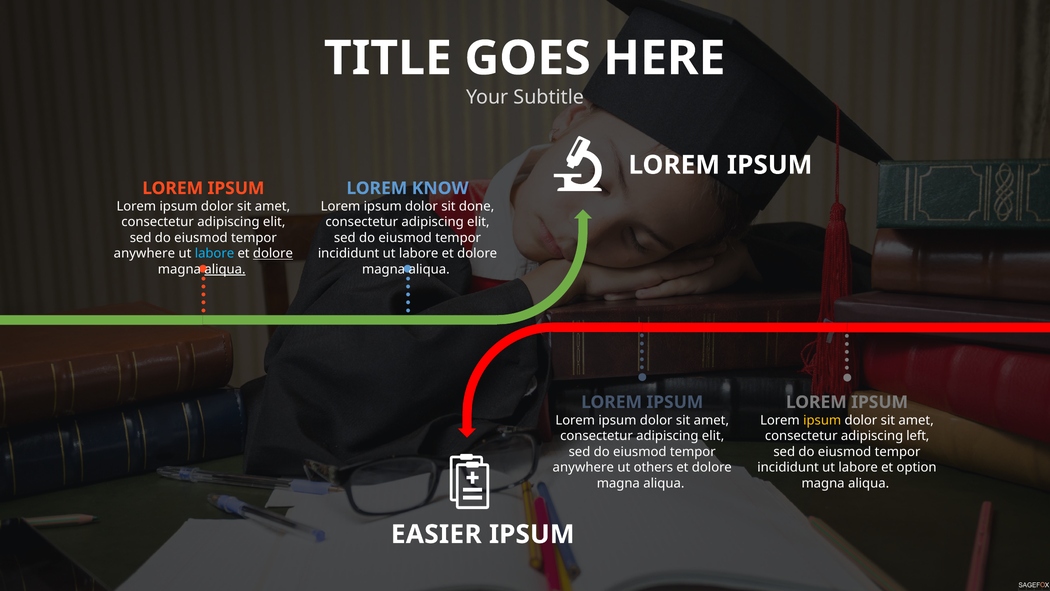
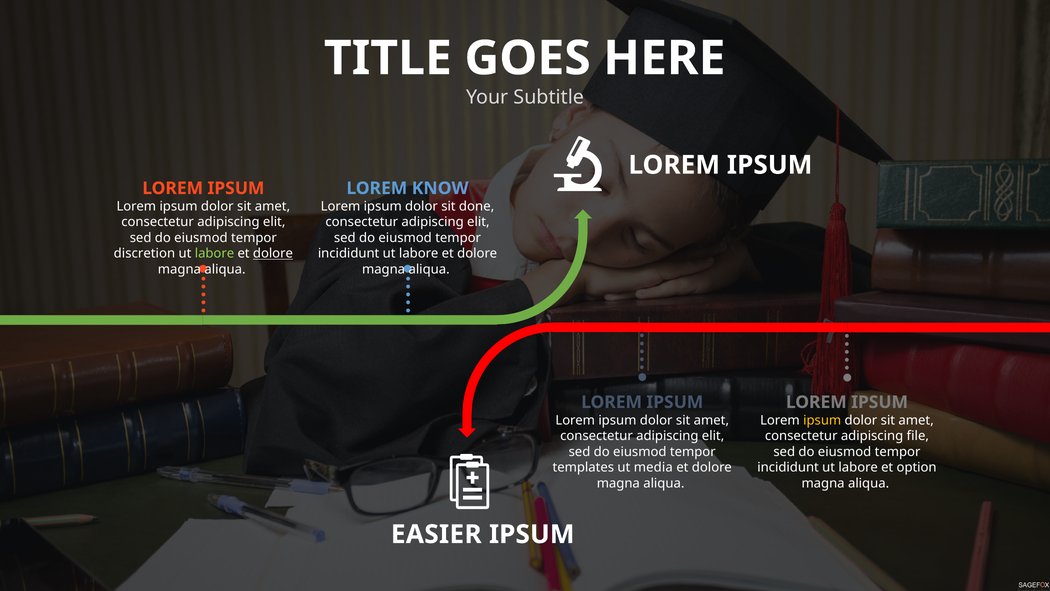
anywhere: anywhere -> discretion (144, 253)
labore colour: light blue -> light green (214, 253)
aliqua underline: present -> none (225, 269)
left: left -> file (918, 436)
anywhere: anywhere -> templates (583, 467)
others: others -> media (653, 467)
